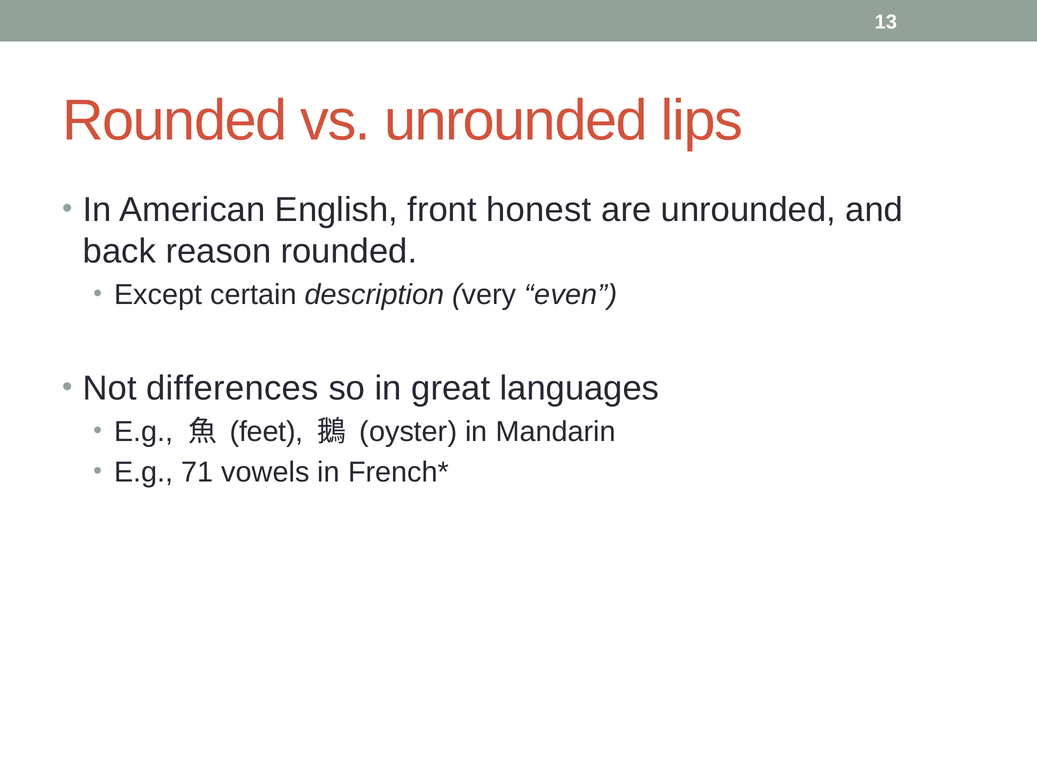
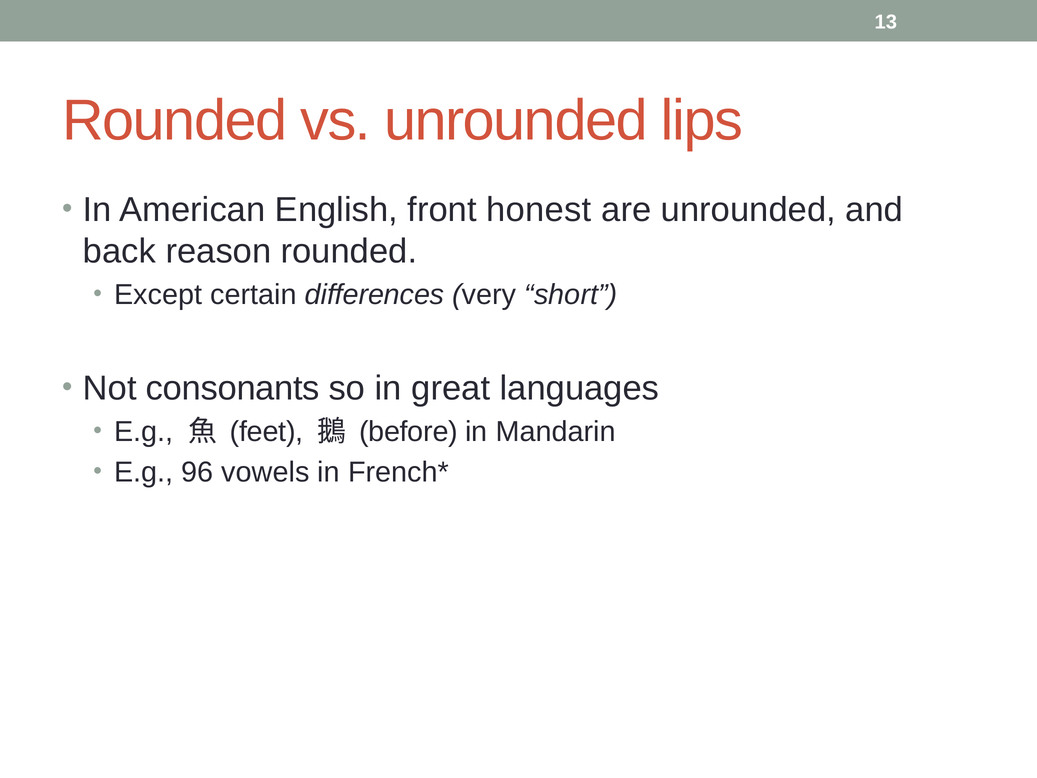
description: description -> differences (375, 295)
even: even -> short (571, 295)
differences: differences -> consonants (233, 388)
oyster: oyster -> before (408, 432)
71: 71 -> 96 (197, 472)
